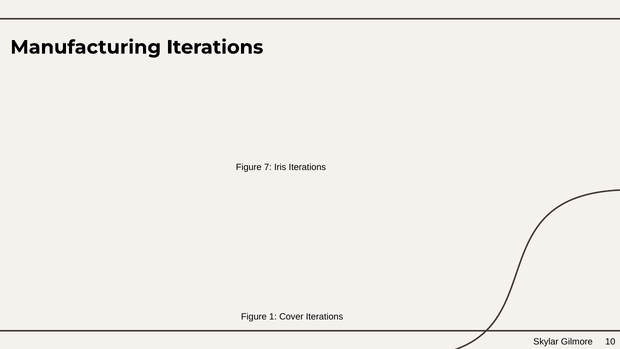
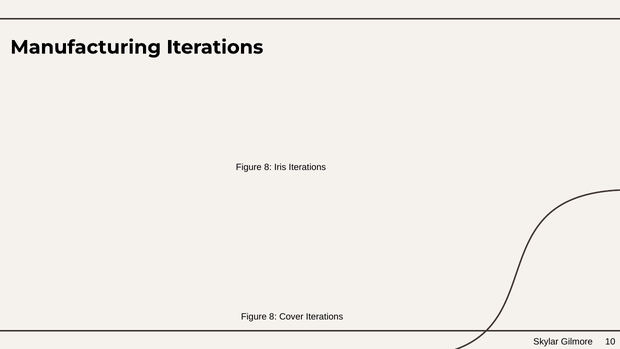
7: 7 -> 8 (268, 167)
1: 1 -> 8 (273, 316)
